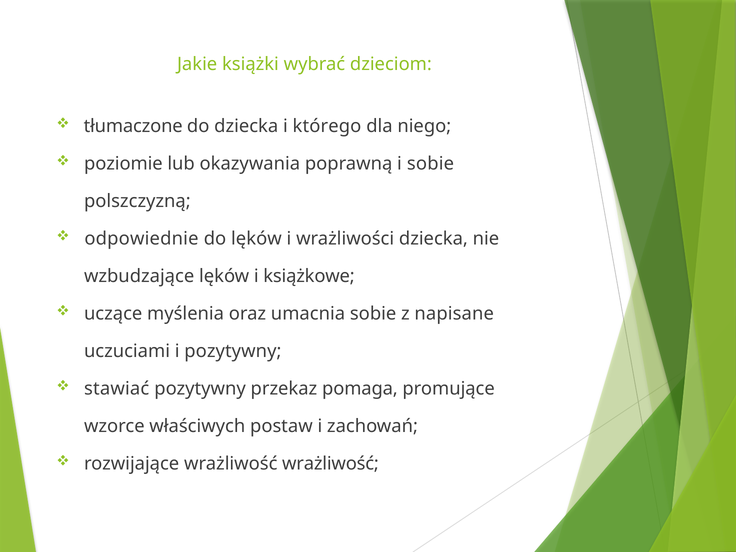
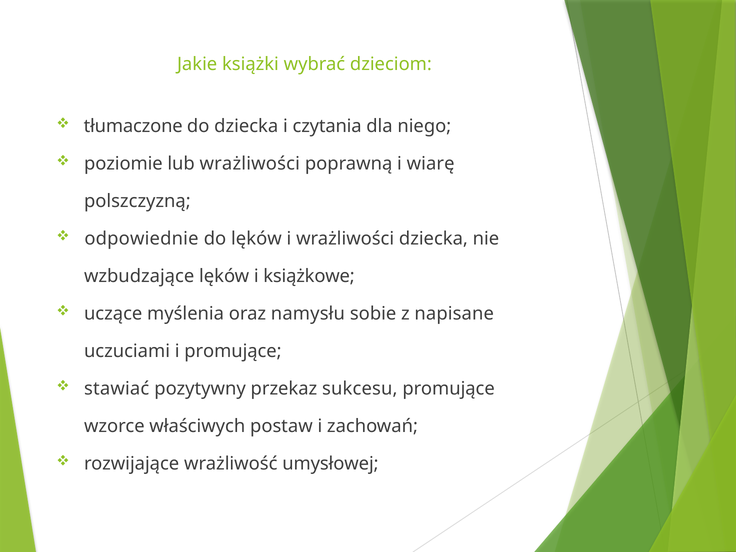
którego: którego -> czytania (327, 126)
lub okazywania: okazywania -> wrażliwości (250, 164)
i sobie: sobie -> wiarę (431, 164)
umacnia: umacnia -> namysłu (308, 314)
i pozytywny: pozytywny -> promujące (233, 351)
pomaga: pomaga -> sukcesu (360, 389)
wrażliwość wrażliwość: wrażliwość -> umysłowej (330, 464)
